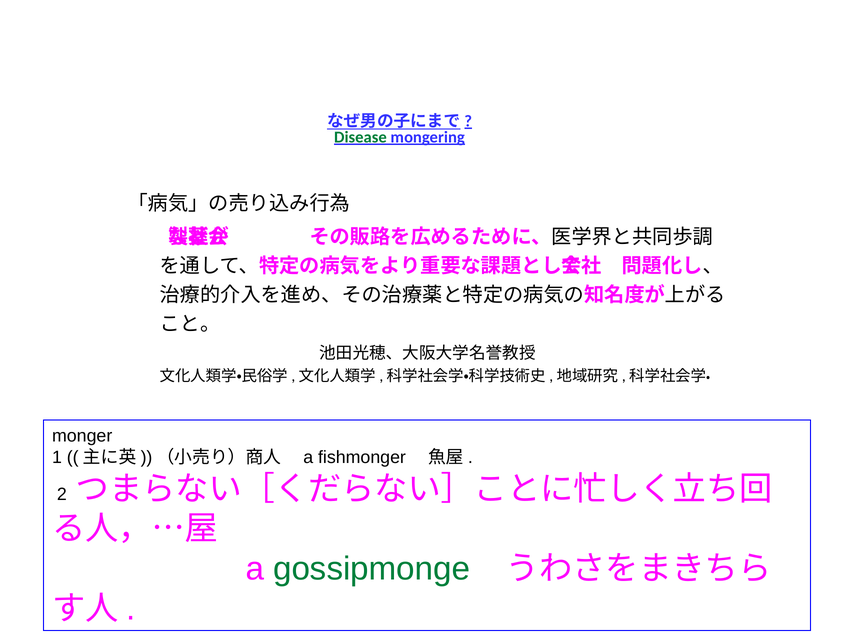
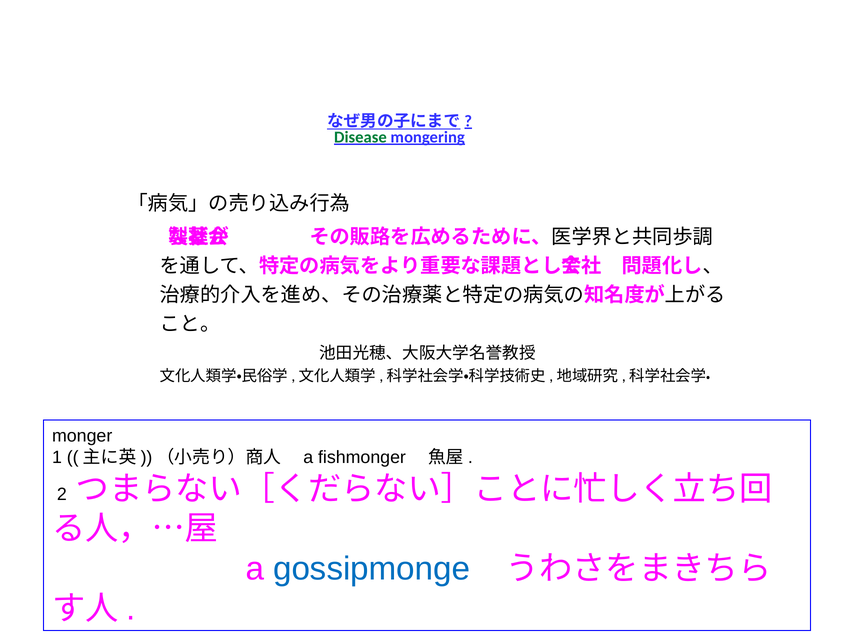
gossipmonge colour: green -> blue (372, 569)
